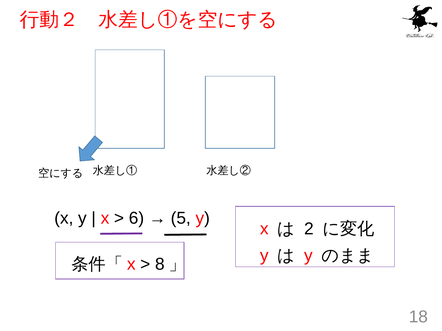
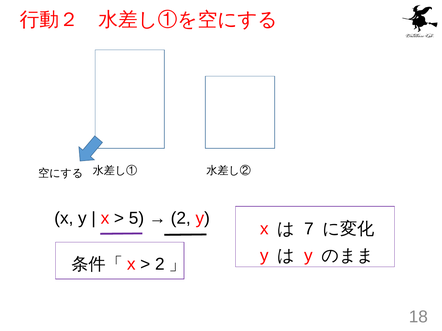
6: 6 -> 5 (136, 218)
5: 5 -> 2 (181, 218)
2: 2 -> 7 (309, 229)
8: 8 -> 2 (160, 265)
